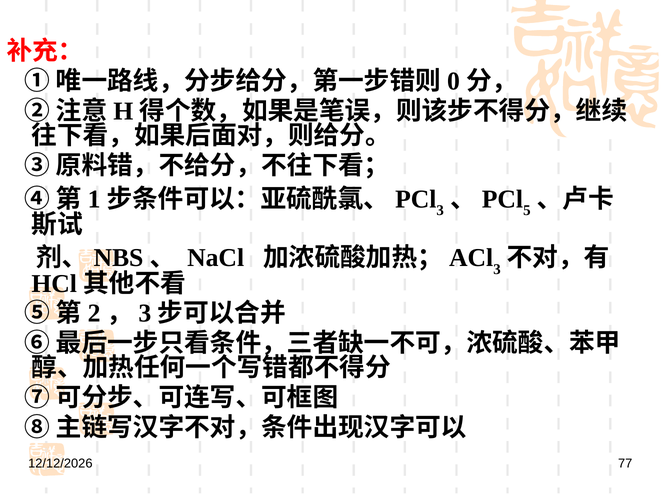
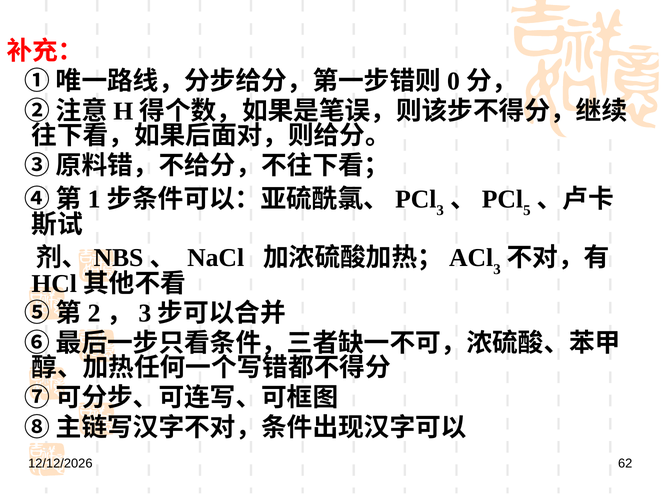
77: 77 -> 62 (625, 463)
